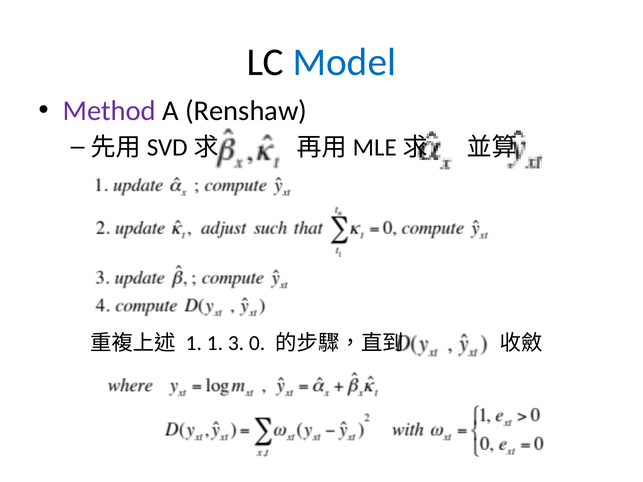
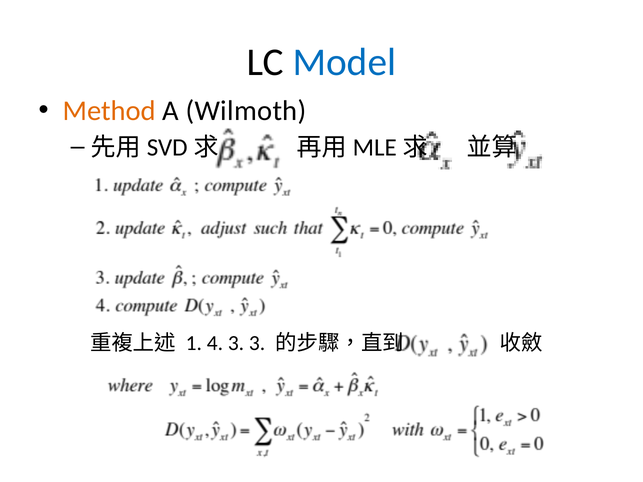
Method colour: purple -> orange (109, 111)
Renshaw: Renshaw -> Wilmoth (246, 111)
1 1: 1 -> 4 (215, 344)
3 0: 0 -> 3 (257, 344)
